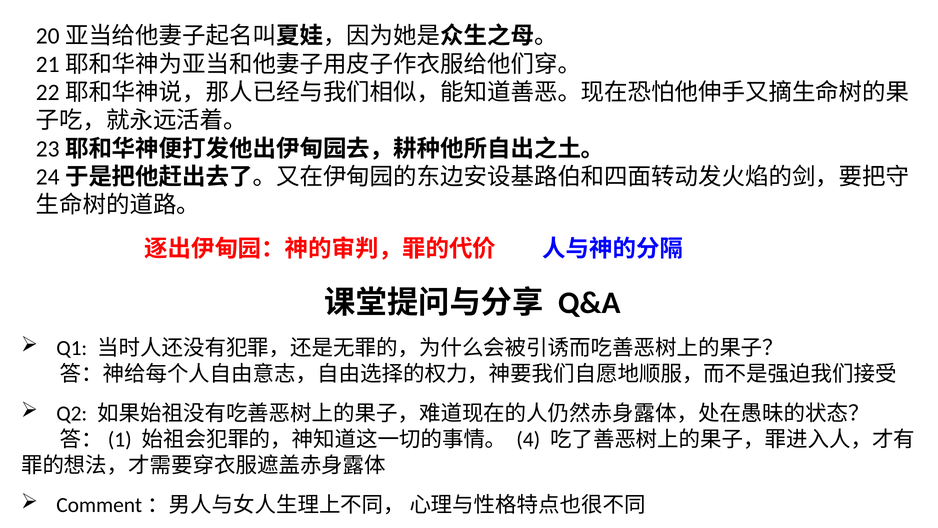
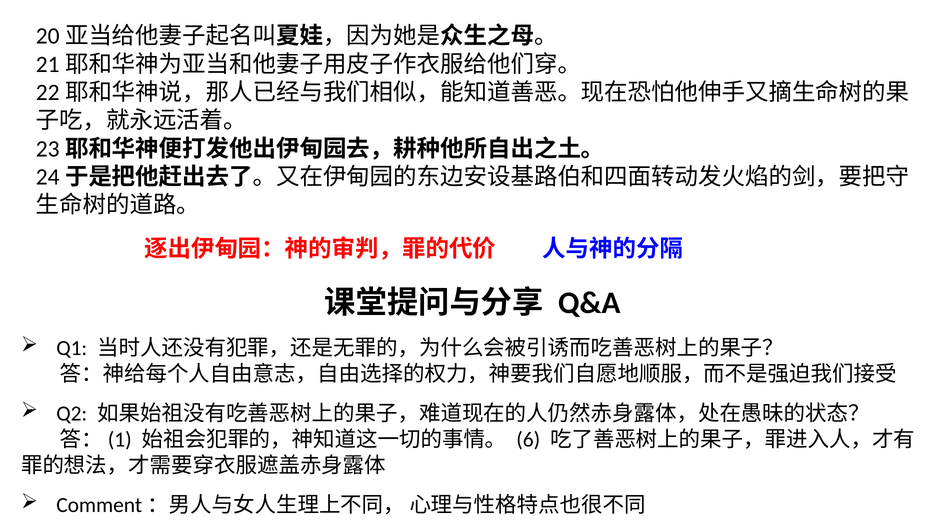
4: 4 -> 6 (528, 439)
